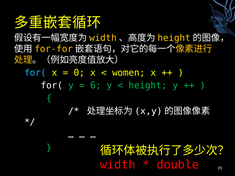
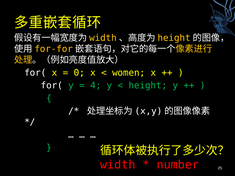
for( colour: light blue -> white (35, 73)
6: 6 -> 4 (96, 86)
double: double -> number (178, 165)
